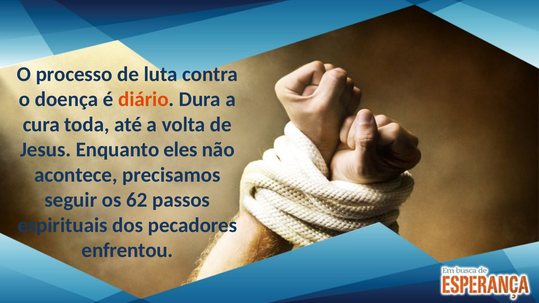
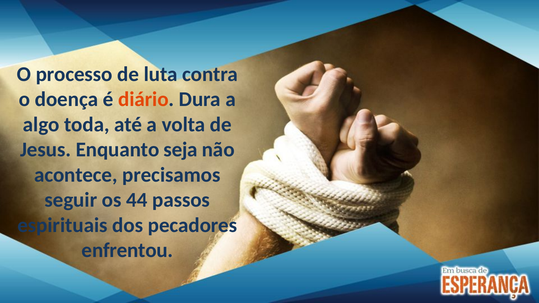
cura: cura -> algo (41, 125)
eles: eles -> seja (181, 150)
62: 62 -> 44 (137, 200)
